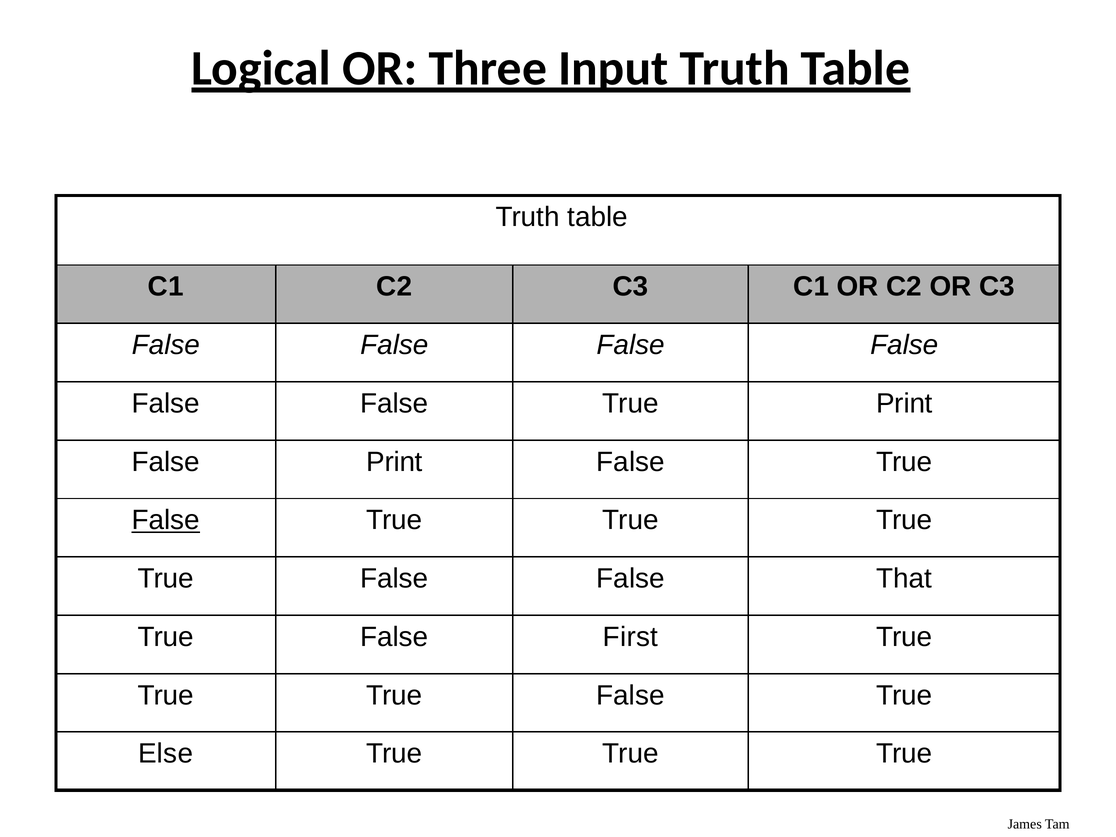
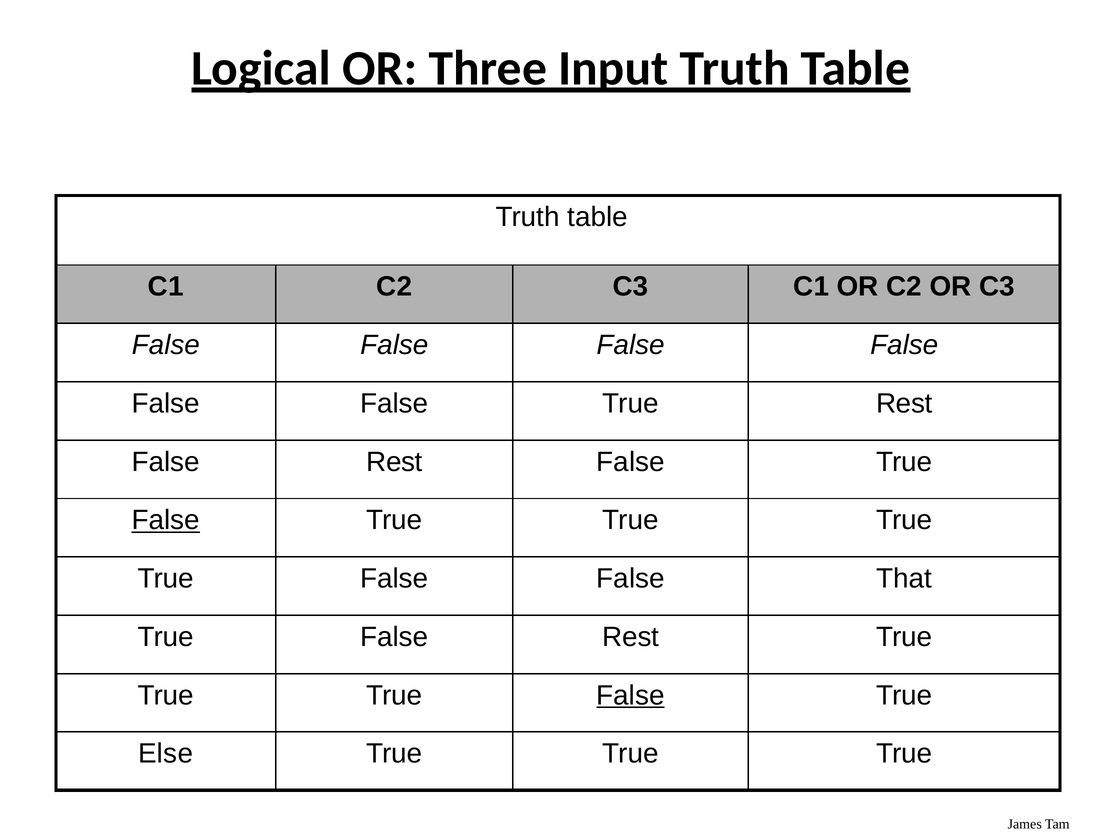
True Print: Print -> Rest (904, 403)
Print: Print -> Rest (394, 462)
True False First: First -> Rest (631, 637)
False underline: none -> present (631, 695)
